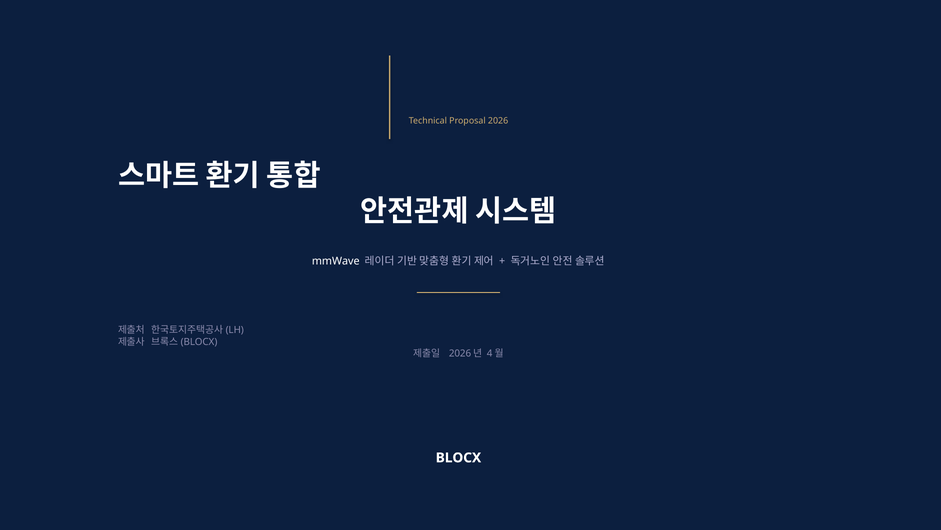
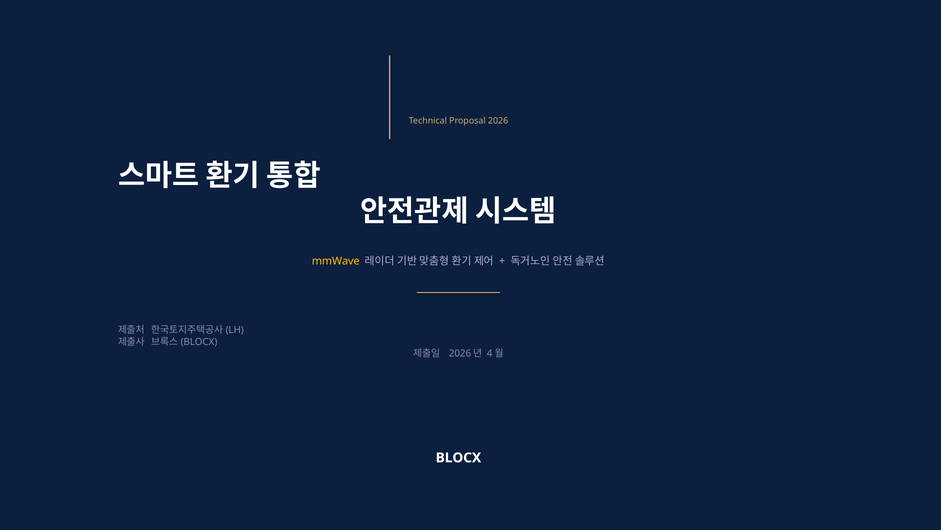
mmWave colour: white -> yellow (336, 261)
